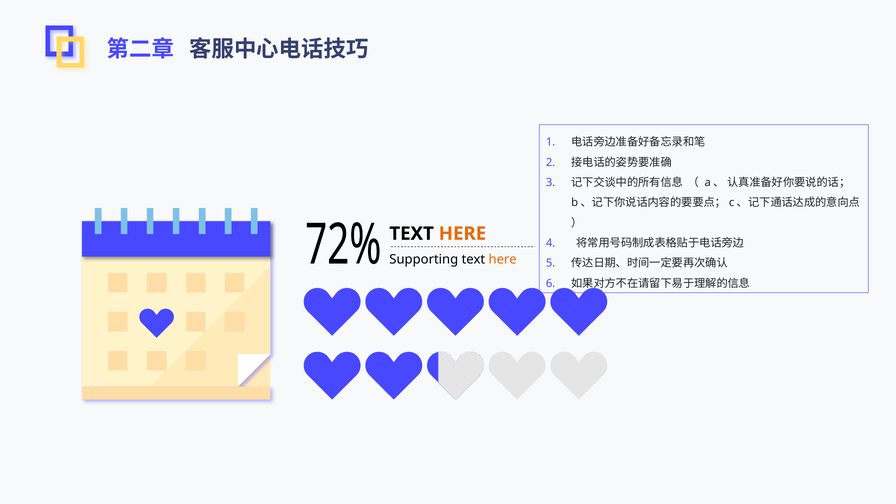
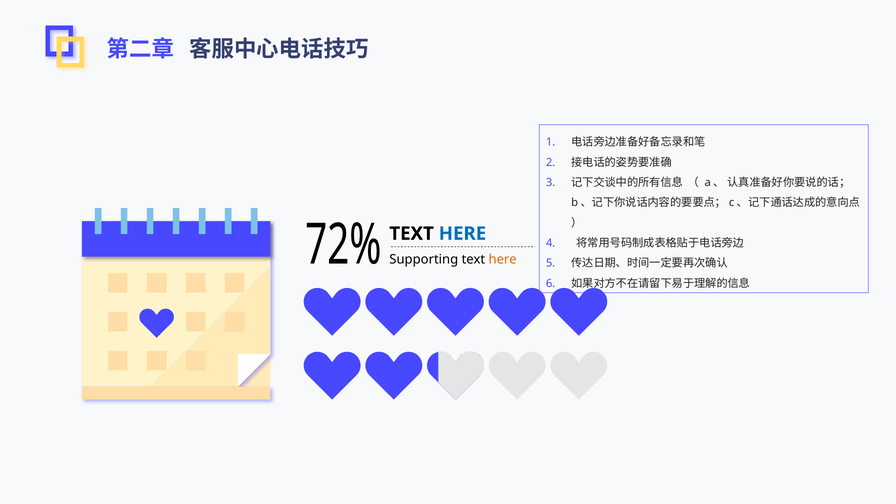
HERE colour: orange -> blue (462, 234)
